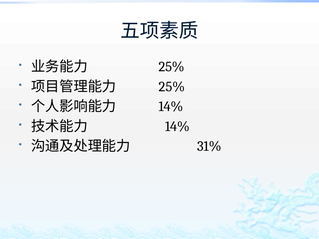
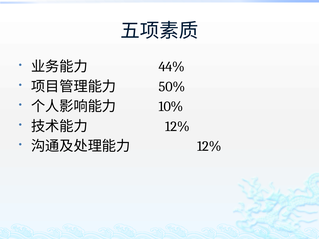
25%: 25% -> 44% (172, 67)
25%: 25% -> 50% (172, 87)
14%: 14% -> 10% (171, 107)
14%: 14% -> 12% (177, 126)
31%: 31% -> 12% (209, 146)
